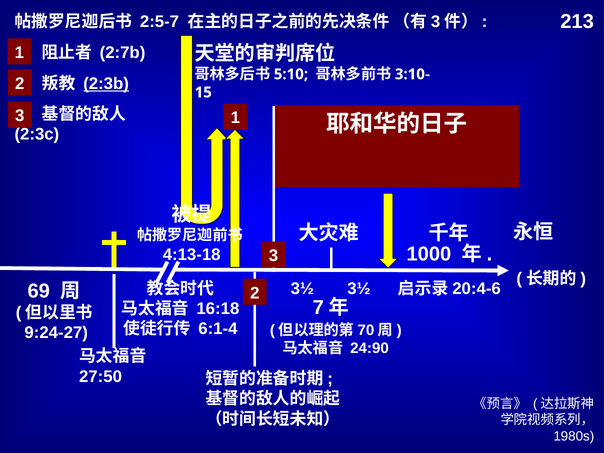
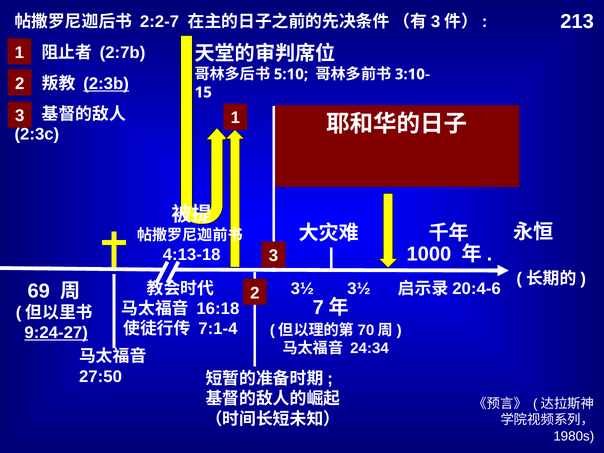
2:5-7: 2:5-7 -> 2:2-7 (160, 22)
6:1-4: 6:1-4 -> 7:1-4 (218, 329)
9:24-27 underline: none -> present (56, 333)
24:90: 24:90 -> 24:34 (369, 348)
